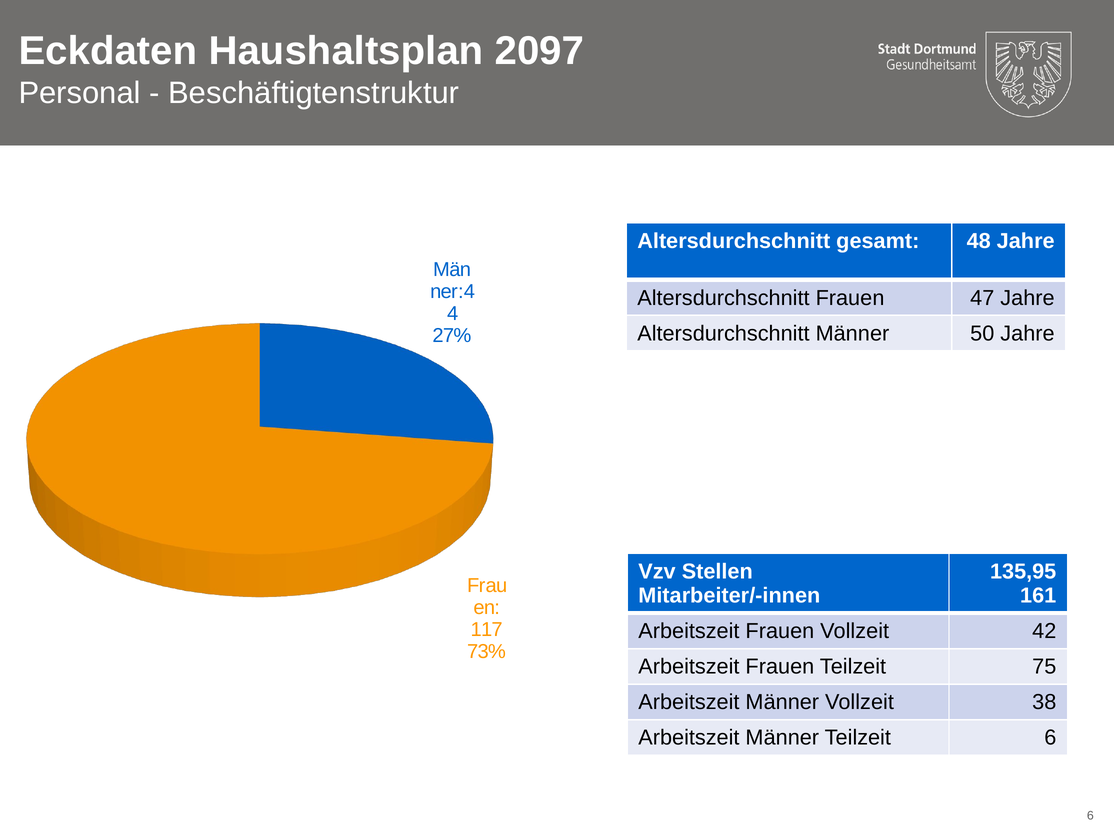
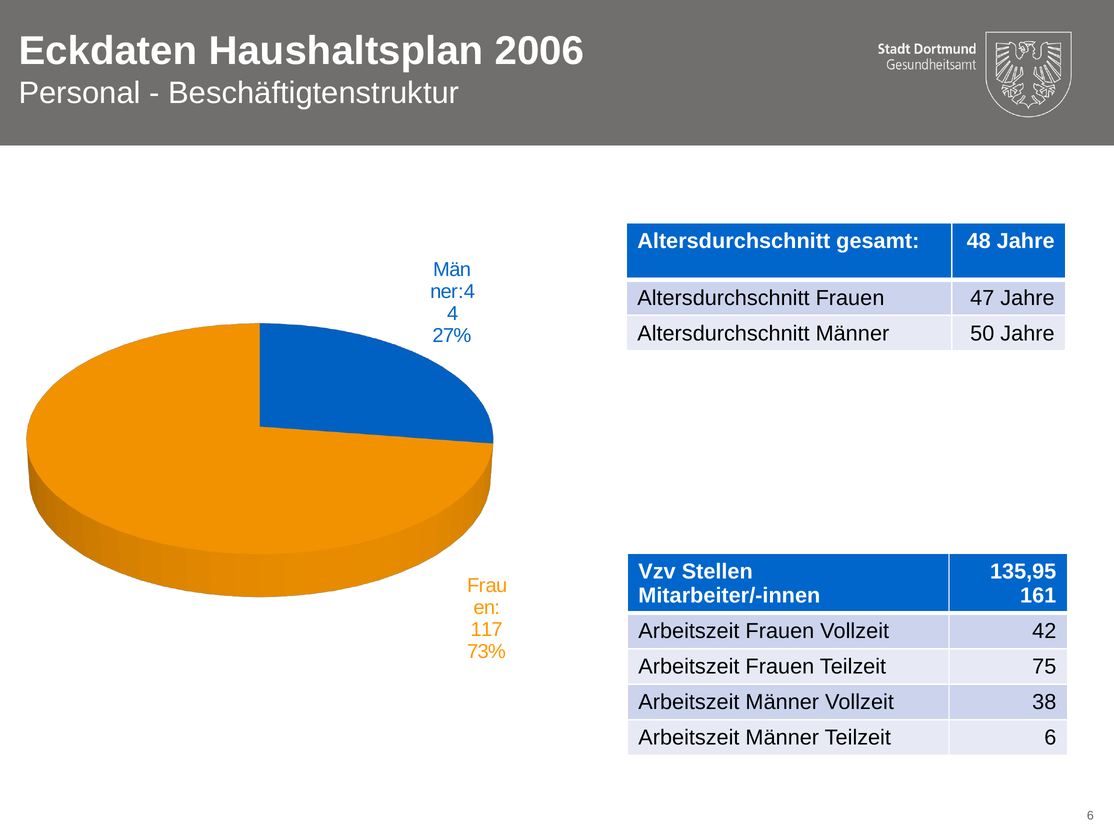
2097: 2097 -> 2006 (539, 51)
